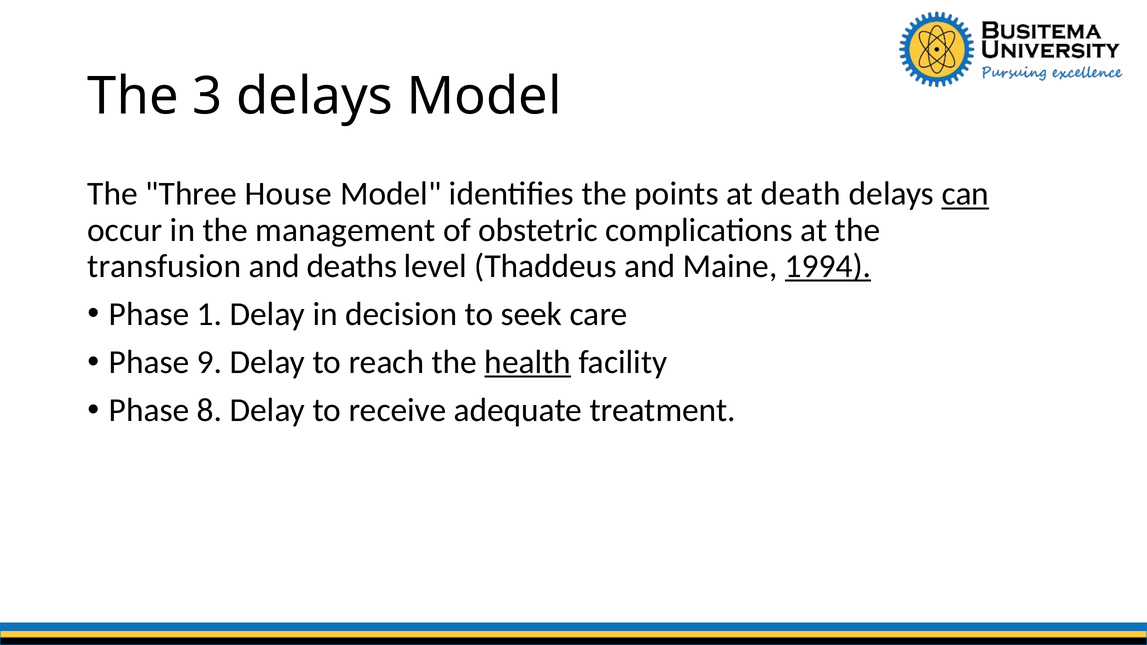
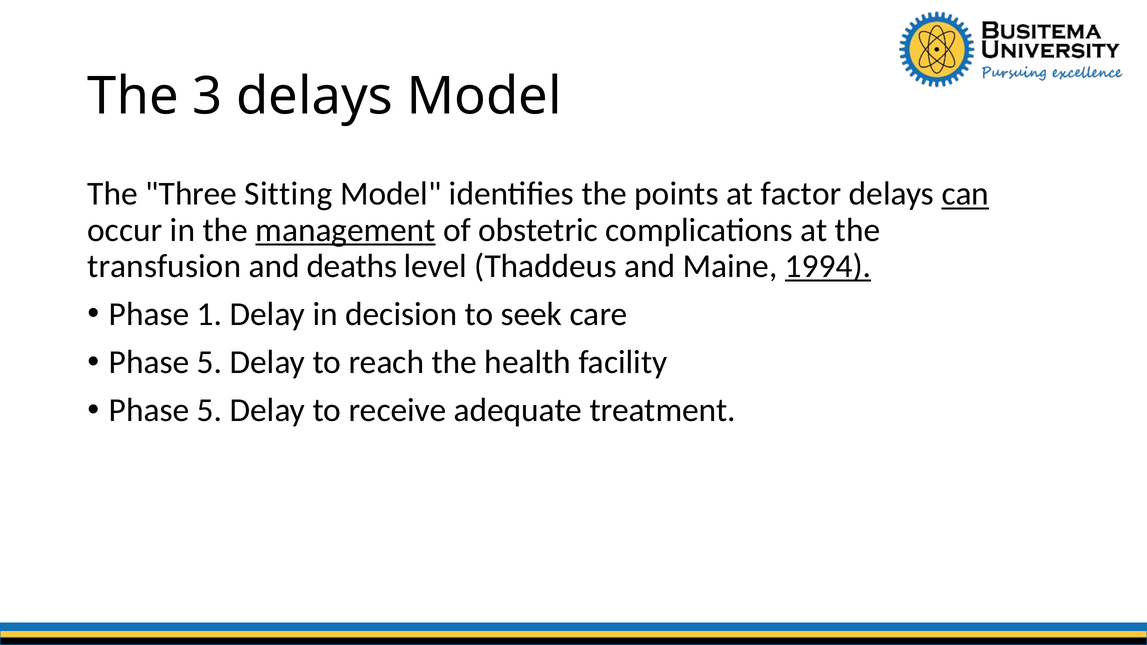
House: House -> Sitting (288, 194)
death: death -> factor (801, 194)
management underline: none -> present (346, 230)
9: 9 -> 5 (210, 362)
health underline: present -> none (528, 362)
8: 8 -> 5 (210, 410)
